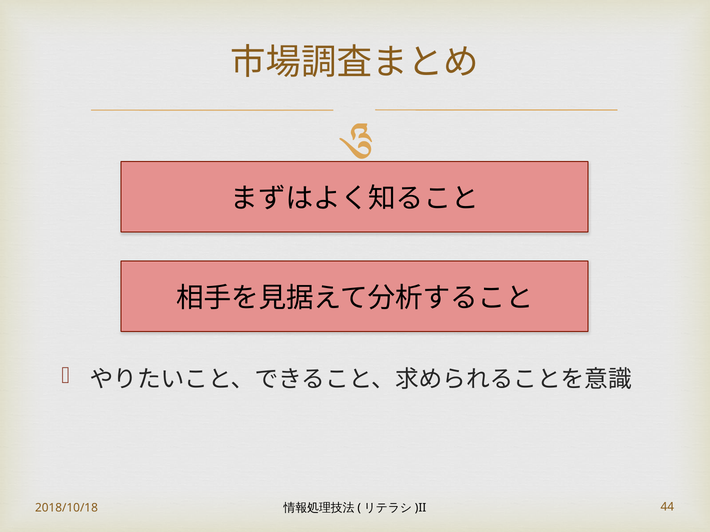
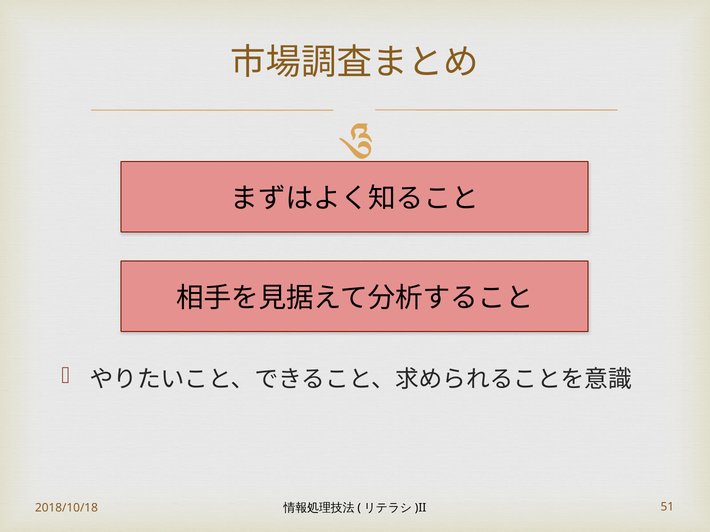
44: 44 -> 51 (667, 507)
